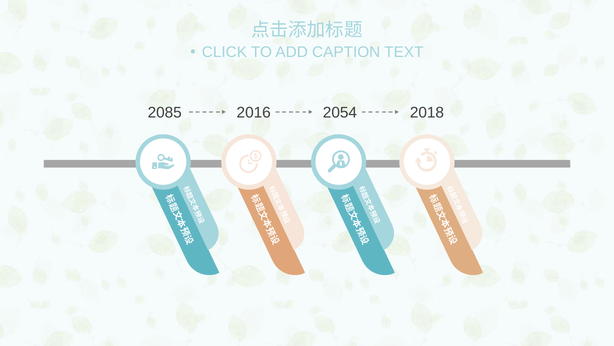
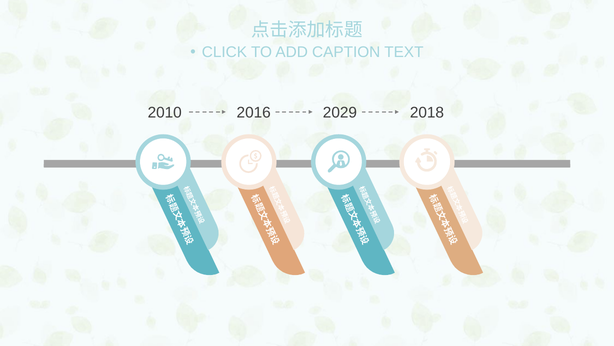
2085: 2085 -> 2010 (165, 113)
2054: 2054 -> 2029 (340, 113)
